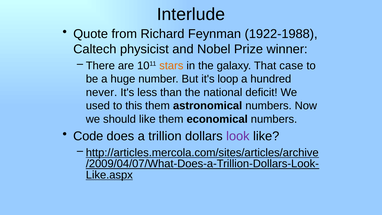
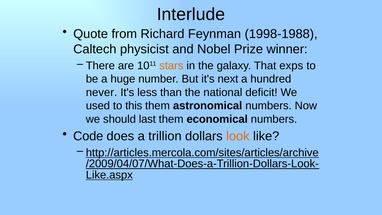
1922-1988: 1922-1988 -> 1998-1988 (281, 34)
case: case -> exps (291, 66)
loop: loop -> next (228, 79)
should like: like -> last (147, 119)
look colour: purple -> orange (238, 136)
